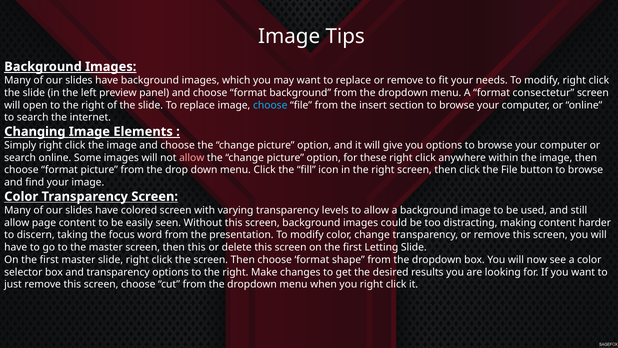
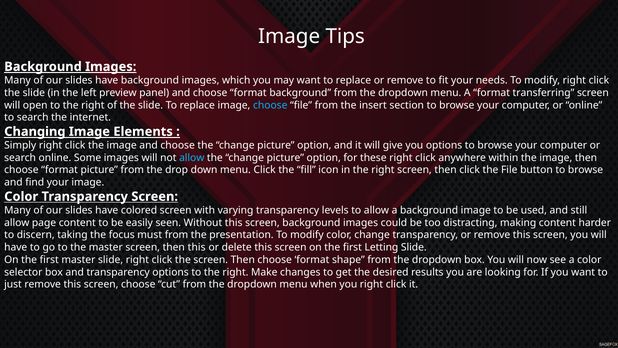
consectetur: consectetur -> transferring (543, 93)
allow colour: pink -> light blue (192, 158)
word: word -> must (150, 235)
